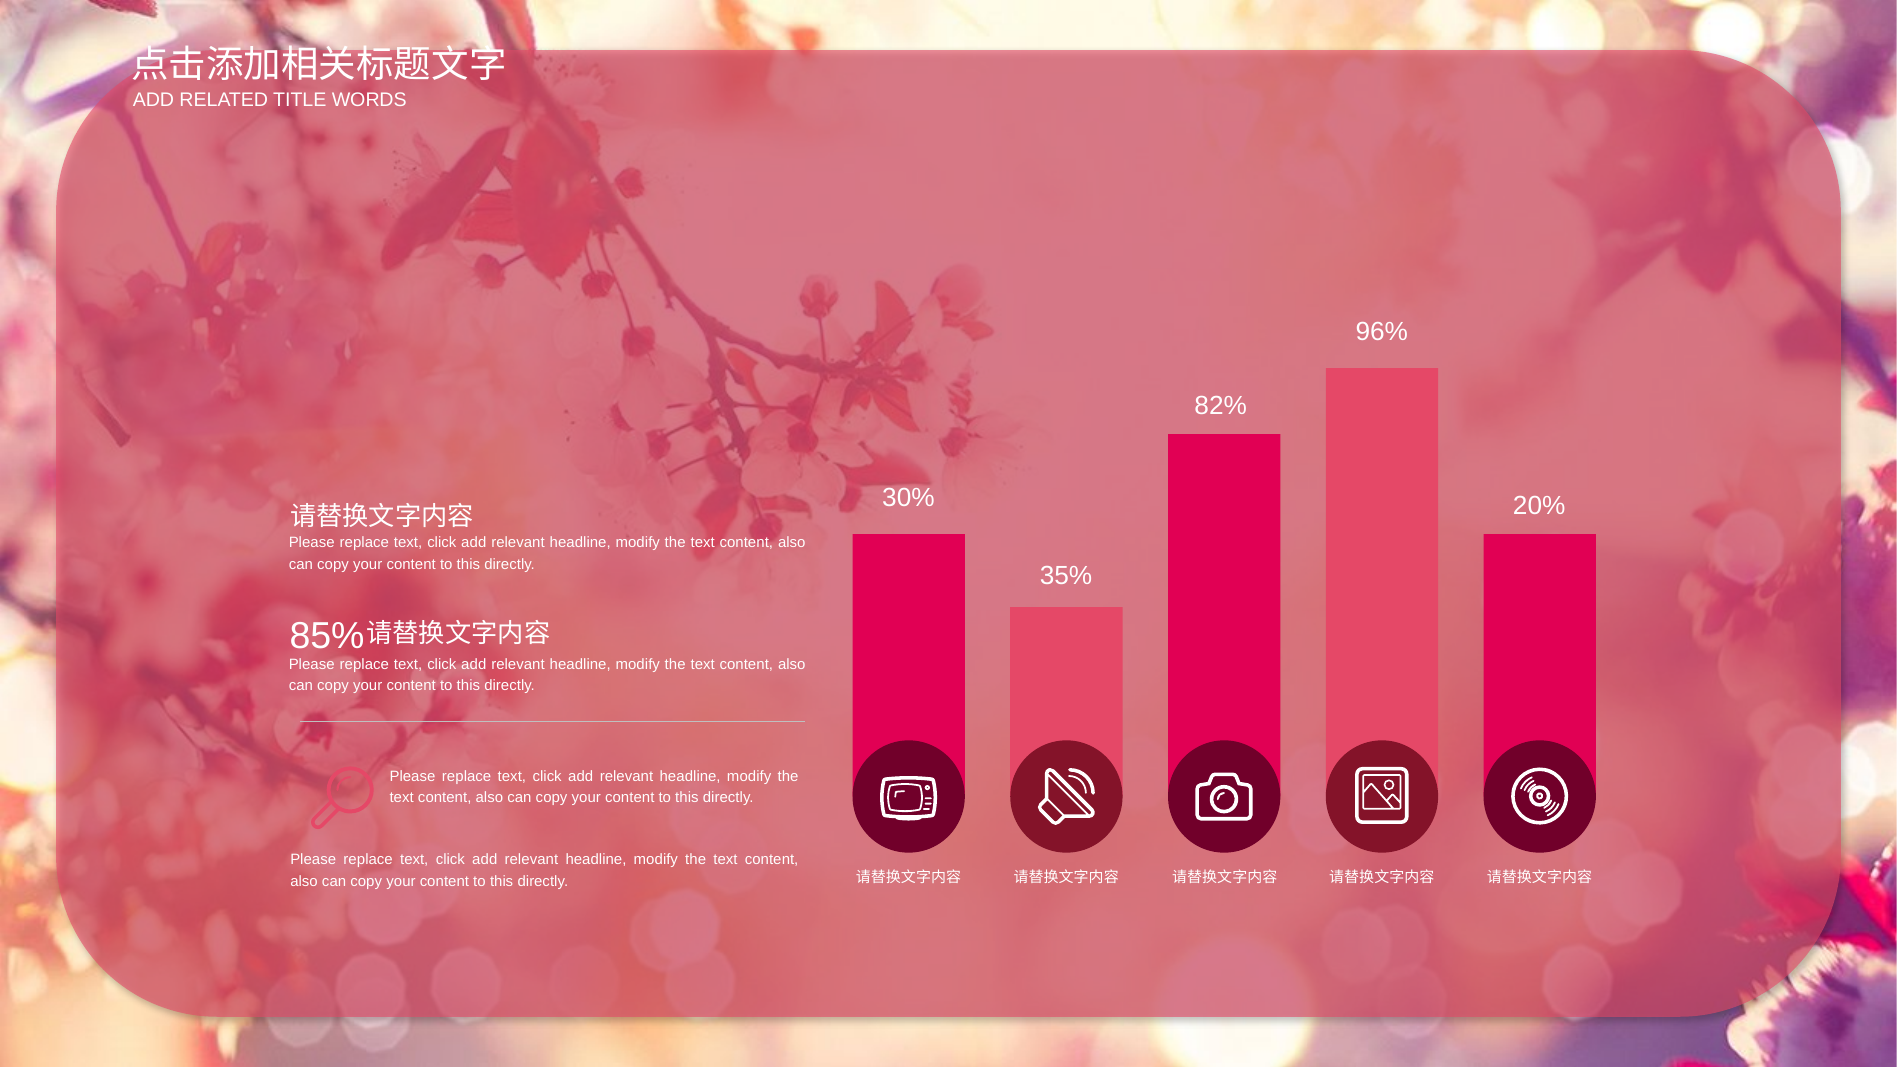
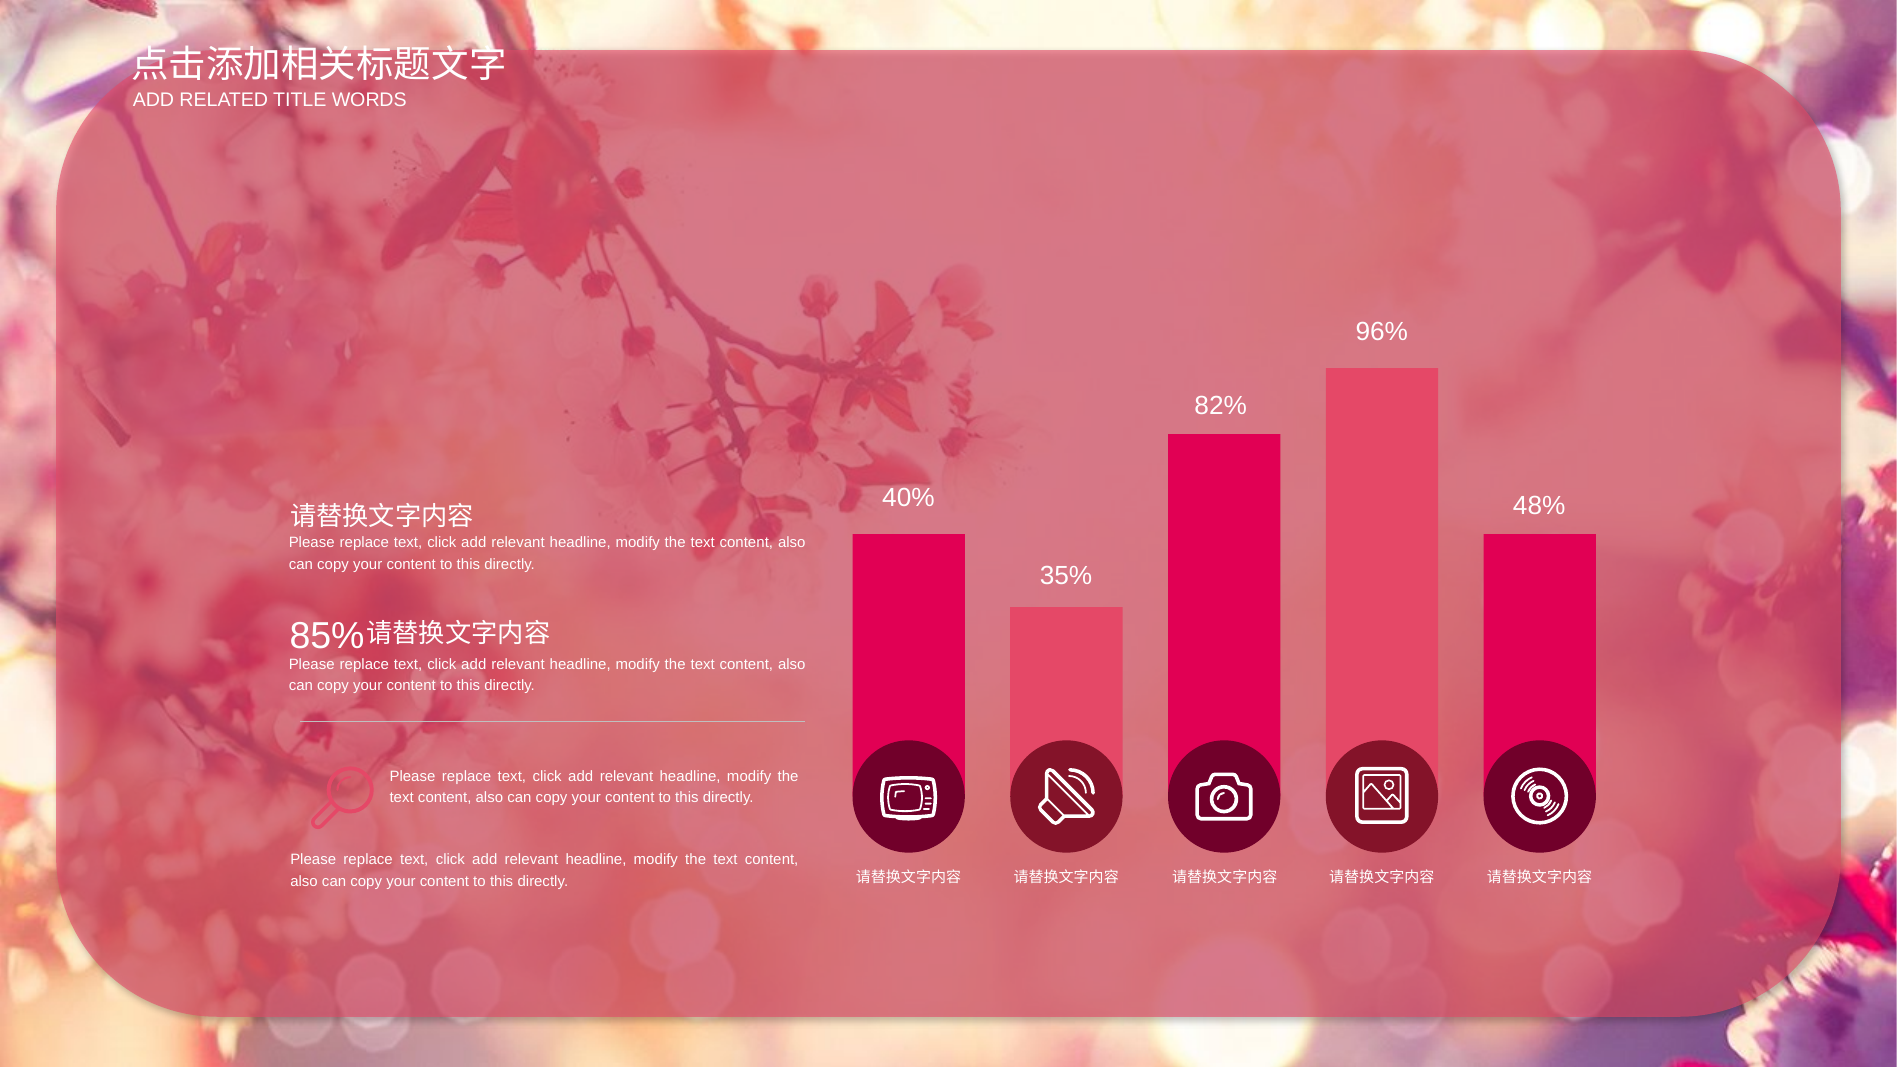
30%: 30% -> 40% (908, 498)
20%: 20% -> 48% (1539, 506)
